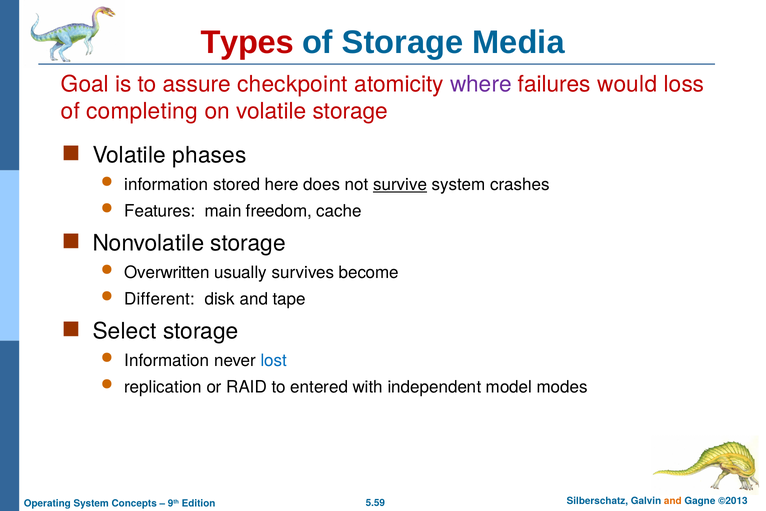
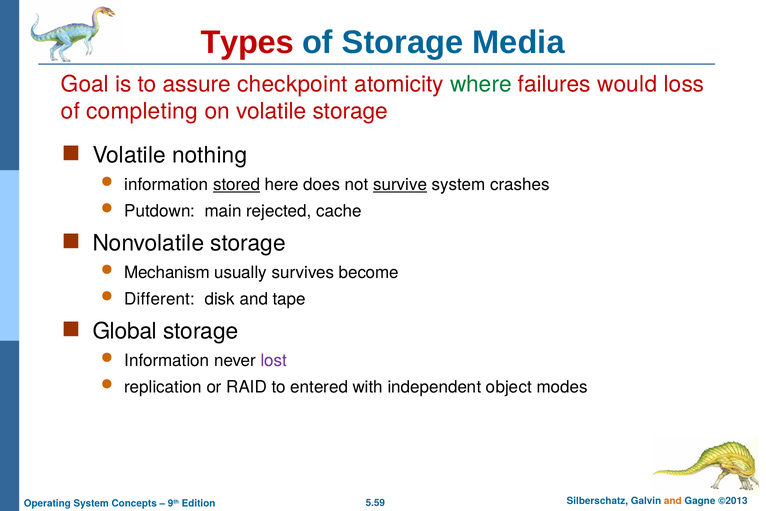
where colour: purple -> green (481, 84)
phases: phases -> nothing (210, 155)
stored underline: none -> present (237, 185)
Features: Features -> Putdown (160, 211)
freedom: freedom -> rejected (279, 211)
Overwritten: Overwritten -> Mechanism (167, 273)
Select: Select -> Global (125, 331)
lost colour: blue -> purple (274, 361)
model: model -> object (509, 387)
